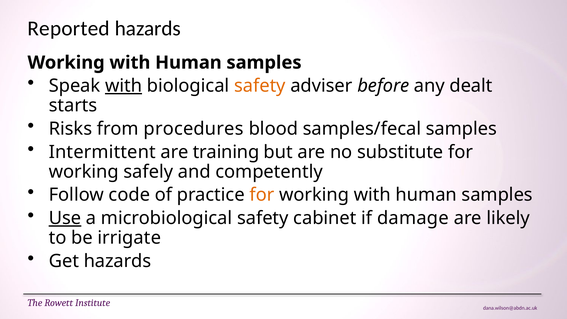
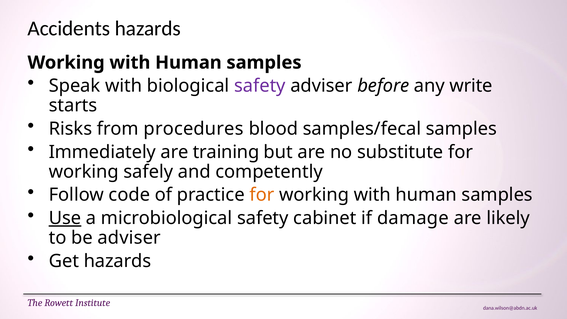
Reported: Reported -> Accidents (69, 29)
with underline: present -> none (124, 86)
safety colour: orange -> purple (260, 86)
dealt: dealt -> write (471, 86)
Intermittent: Intermittent -> Immediately (102, 152)
be irrigate: irrigate -> adviser (129, 238)
